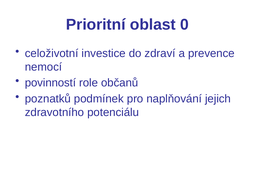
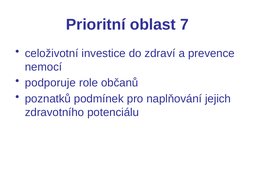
0: 0 -> 7 (184, 25)
povinností: povinností -> podporuje (50, 83)
